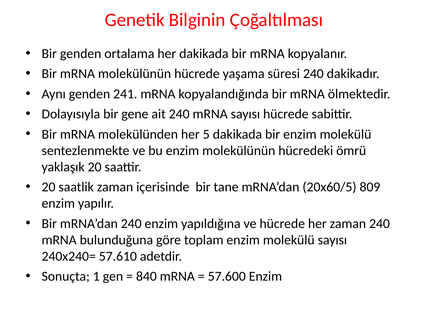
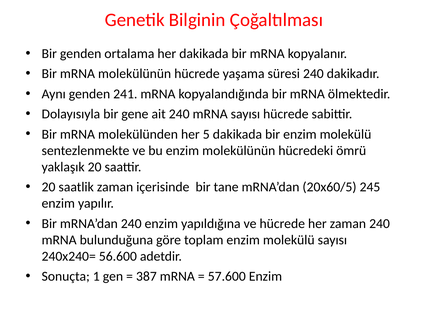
809: 809 -> 245 (370, 187)
57.610: 57.610 -> 56.600 (118, 256)
840: 840 -> 387 (146, 277)
